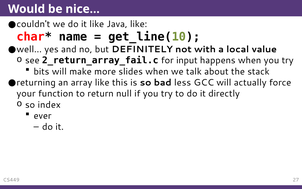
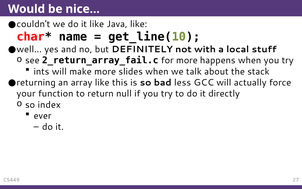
value: value -> stuff (264, 49)
for input: input -> more (187, 60)
bits: bits -> ints (41, 71)
